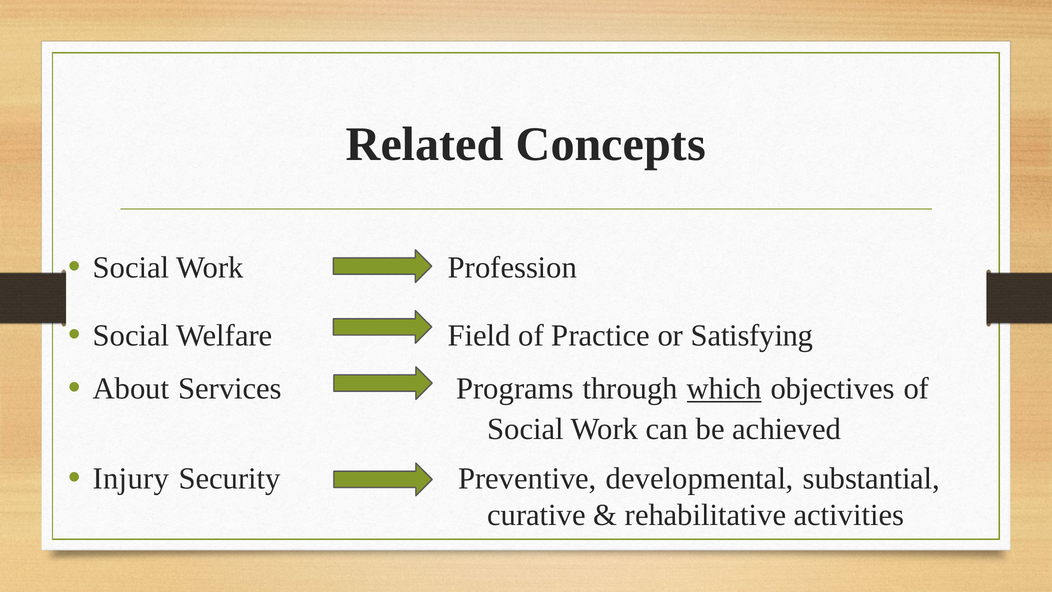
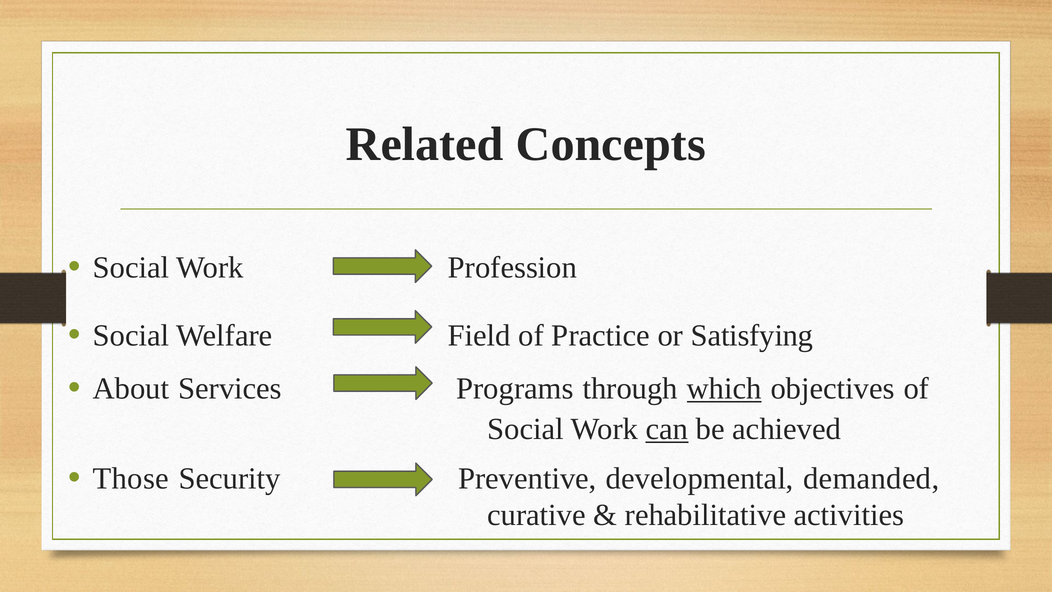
can underline: none -> present (667, 429)
Injury: Injury -> Those (131, 478)
substantial: substantial -> demanded (871, 478)
